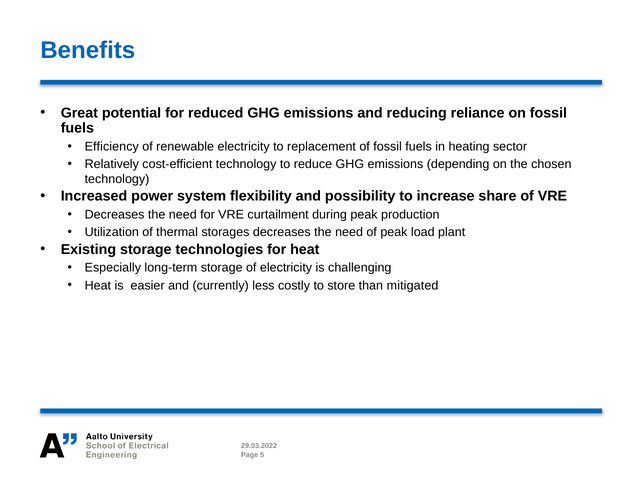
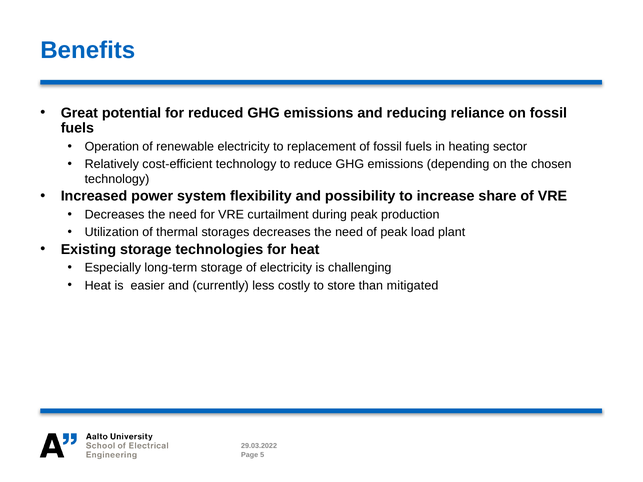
Efficiency: Efficiency -> Operation (112, 147)
